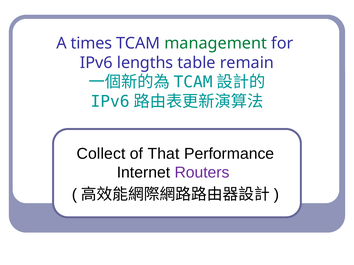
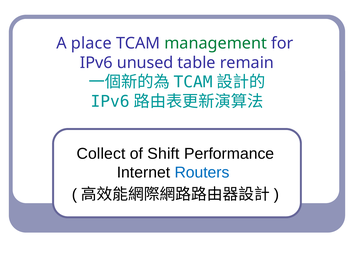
times: times -> place (91, 43)
lengths: lengths -> unused (145, 63)
That: That -> Shift (163, 154)
Routers colour: purple -> blue (202, 173)
